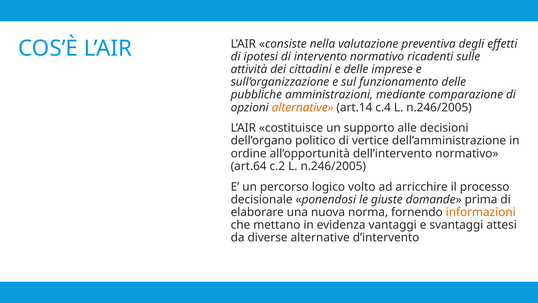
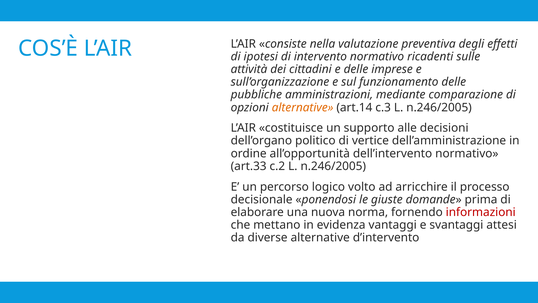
c.4: c.4 -> c.3 (383, 107)
art.64: art.64 -> art.33 (249, 166)
informazioni colour: orange -> red (481, 212)
